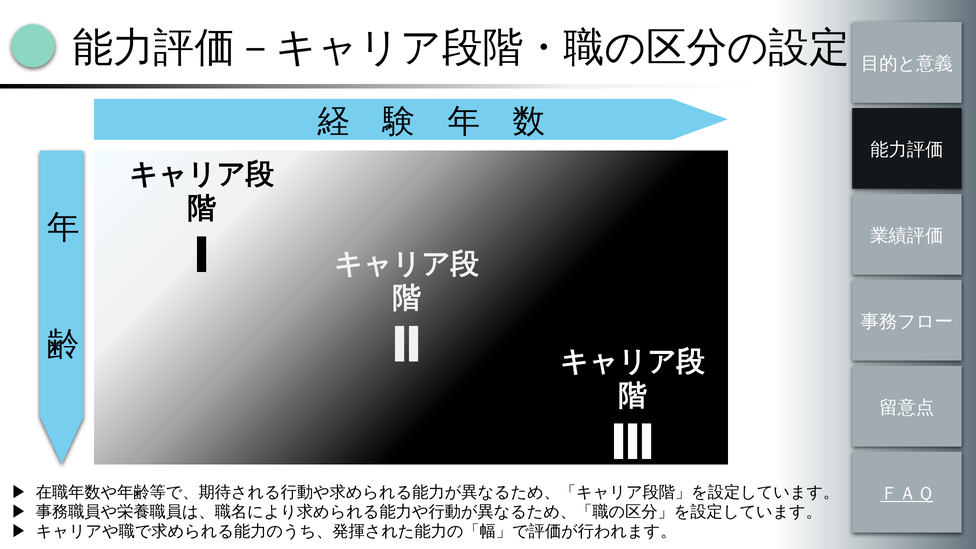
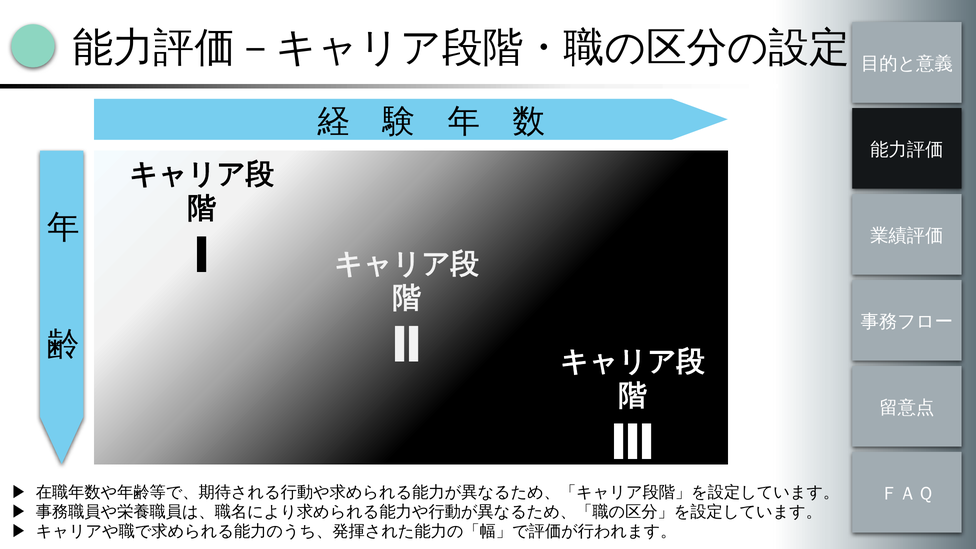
ＦＡＱ underline: present -> none (907, 493)
